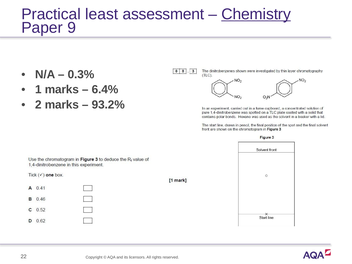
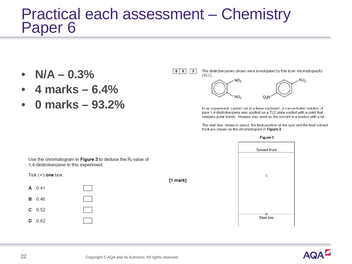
least: least -> each (102, 14)
Chemistry underline: present -> none (256, 14)
9: 9 -> 6 (72, 28)
1: 1 -> 4 (38, 89)
2: 2 -> 0 (38, 105)
